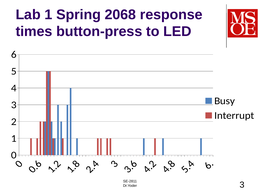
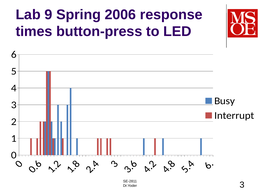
Lab 1: 1 -> 9 (48, 15)
2068: 2068 -> 2006 (120, 15)
